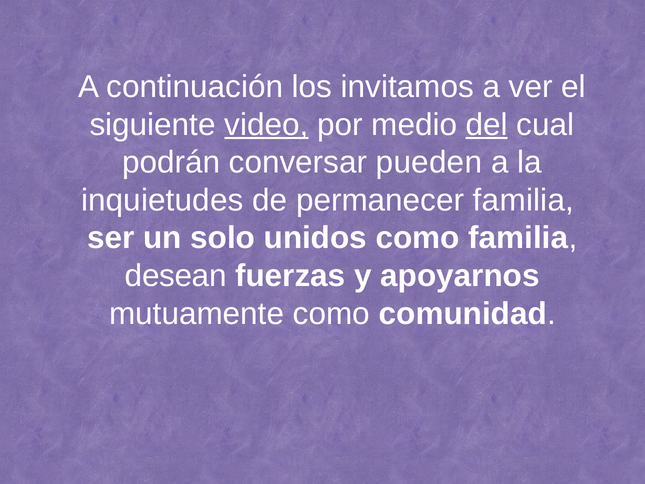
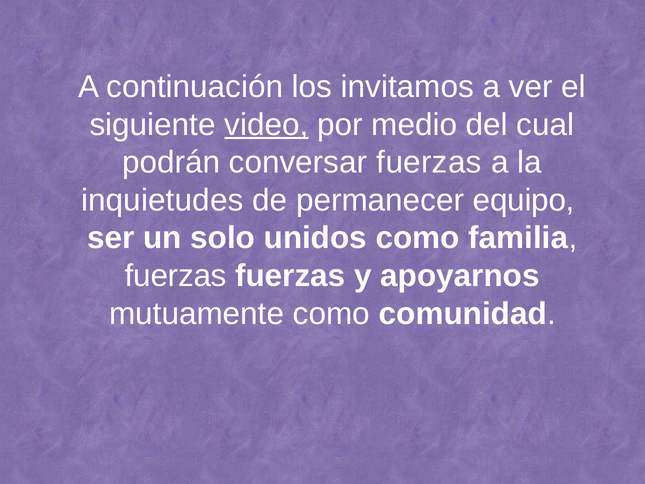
del underline: present -> none (487, 125)
conversar pueden: pueden -> fuerzas (429, 162)
permanecer familia: familia -> equipo (524, 200)
desean: desean -> fuerzas (176, 276)
